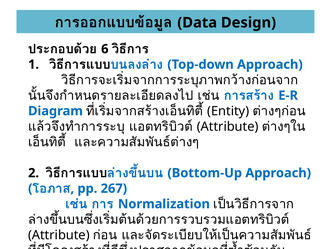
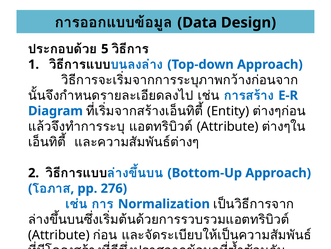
6: 6 -> 5 (105, 49)
267: 267 -> 276 (114, 188)
